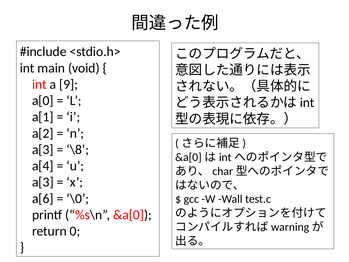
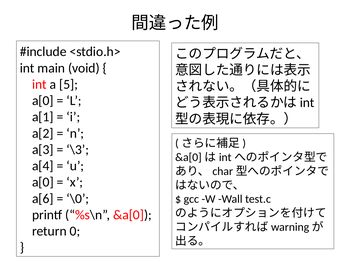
9: 9 -> 5 (69, 84)
\8: \8 -> \3 (78, 149)
a[3: a[3 -> a[0 (43, 182)
